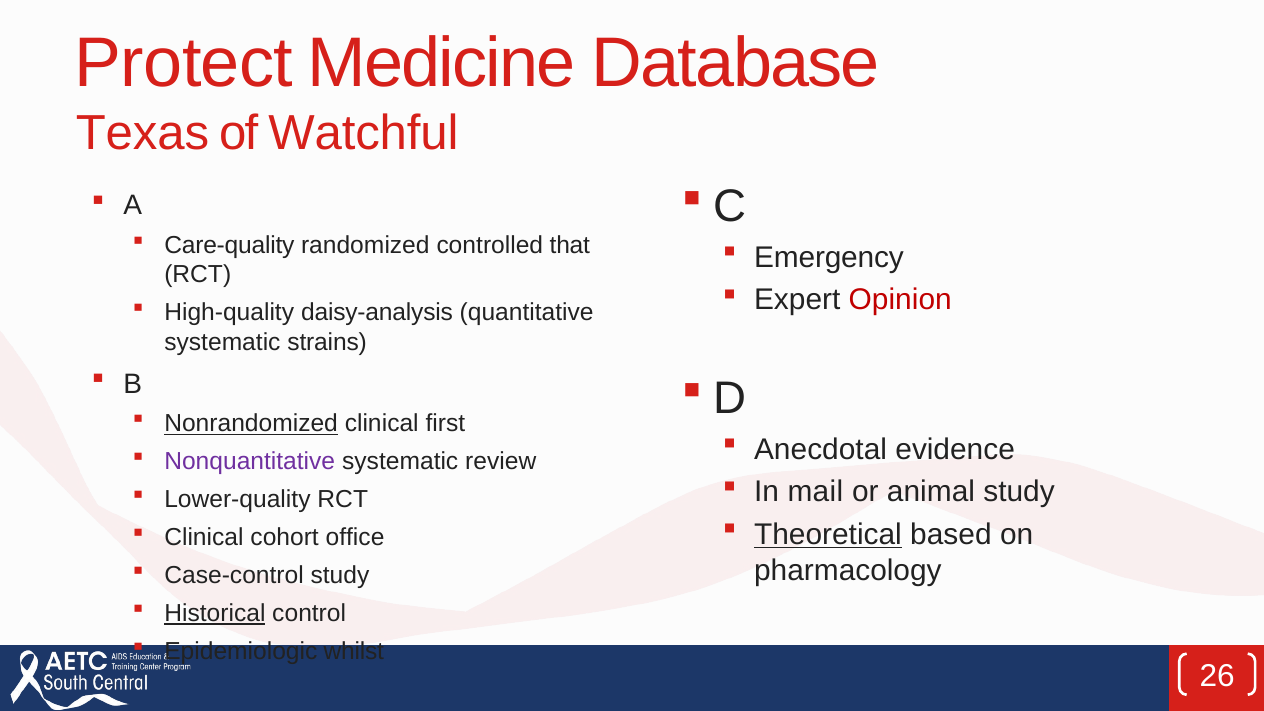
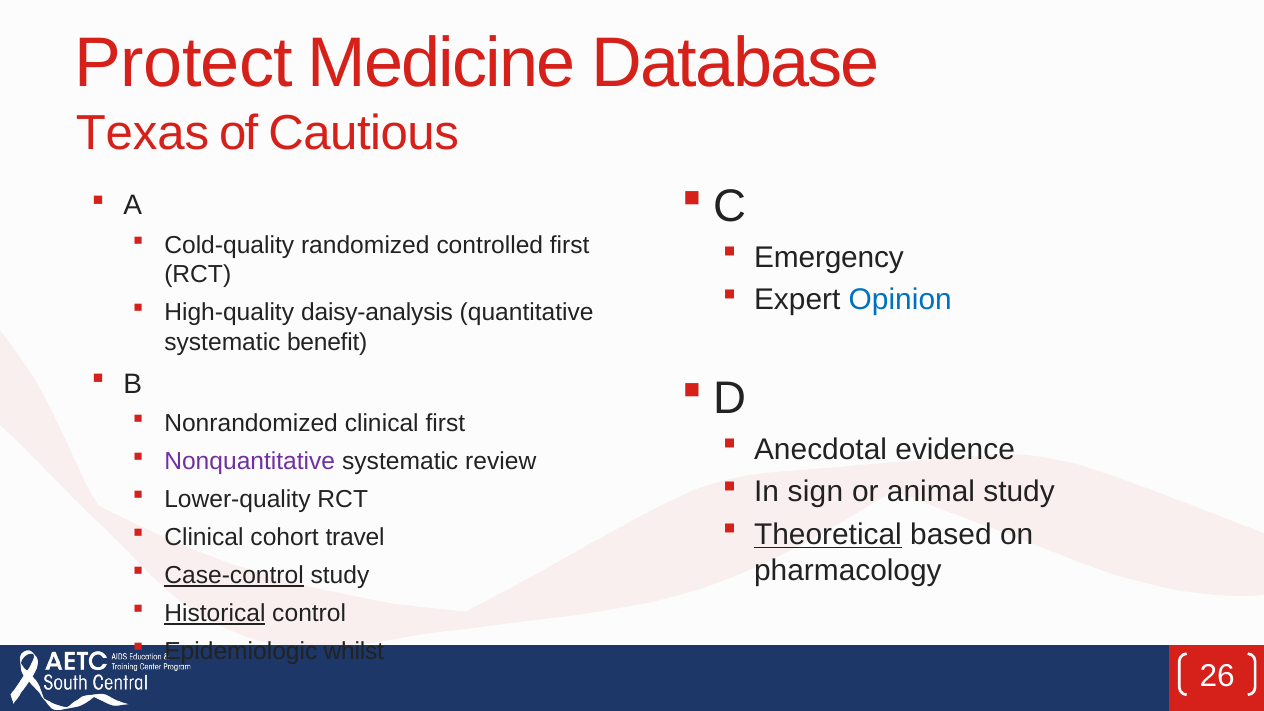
Watchful: Watchful -> Cautious (364, 133)
Care-quality: Care-quality -> Cold-quality (229, 245)
controlled that: that -> first (570, 245)
Opinion colour: red -> blue (900, 300)
strains: strains -> benefit (327, 342)
Nonrandomized underline: present -> none (251, 424)
mail: mail -> sign (815, 492)
office: office -> travel (355, 538)
Case-control underline: none -> present (234, 575)
